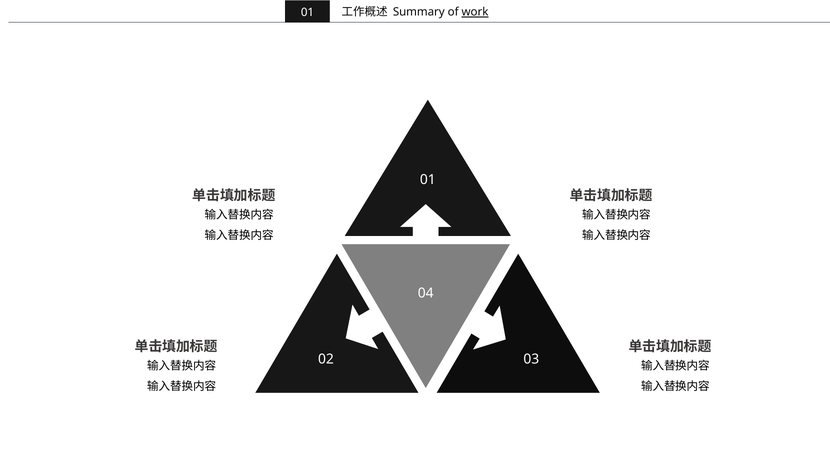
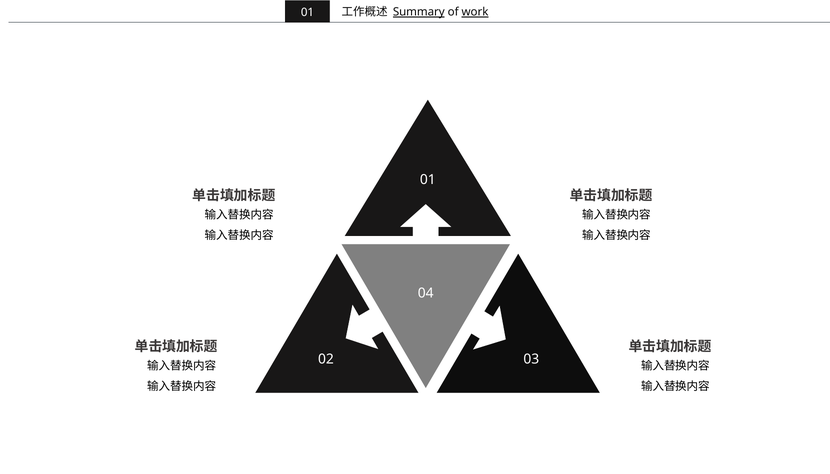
Summary underline: none -> present (419, 12)
